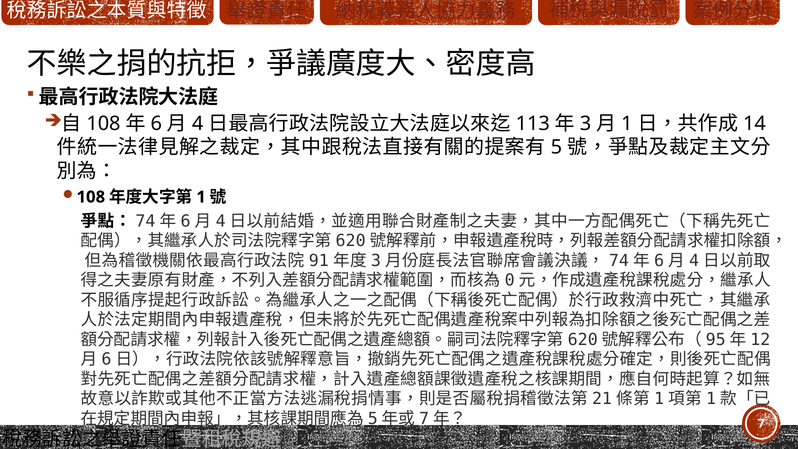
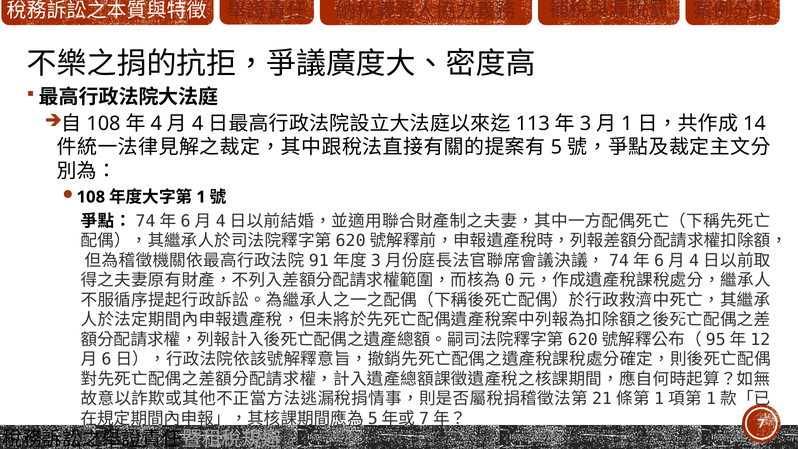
6: 6 -> 4 (156, 124)
